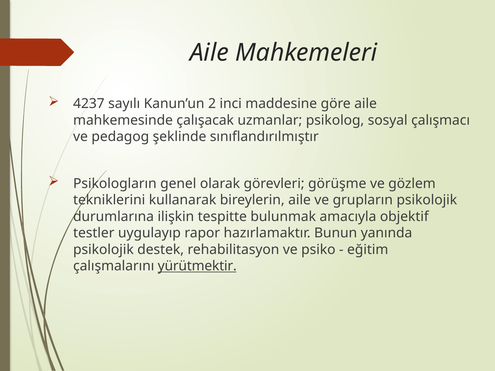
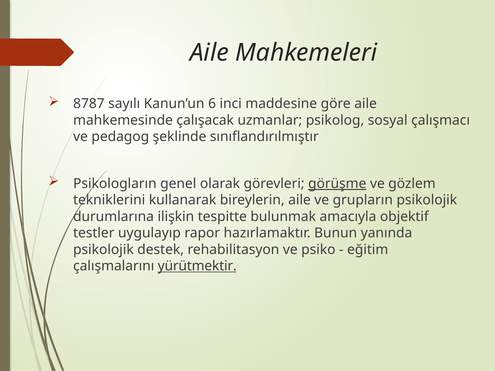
4237: 4237 -> 8787 (89, 104)
2: 2 -> 6 (212, 104)
görüşme underline: none -> present (337, 184)
